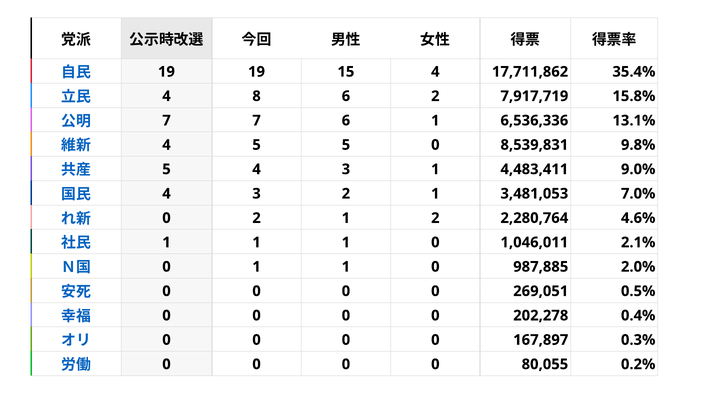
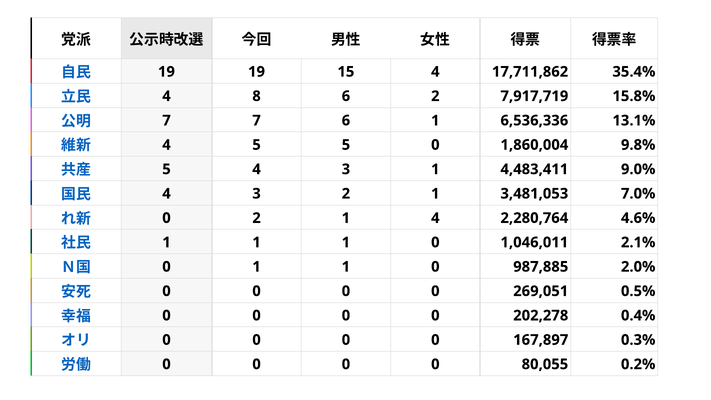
8,539,831: 8,539,831 -> 1,860,004 (534, 145)
1 2: 2 -> 4 (435, 218)
